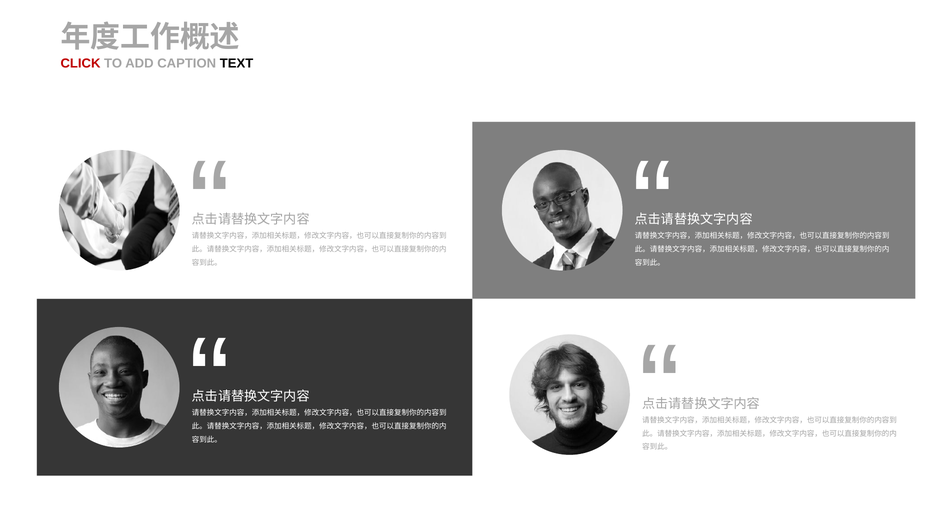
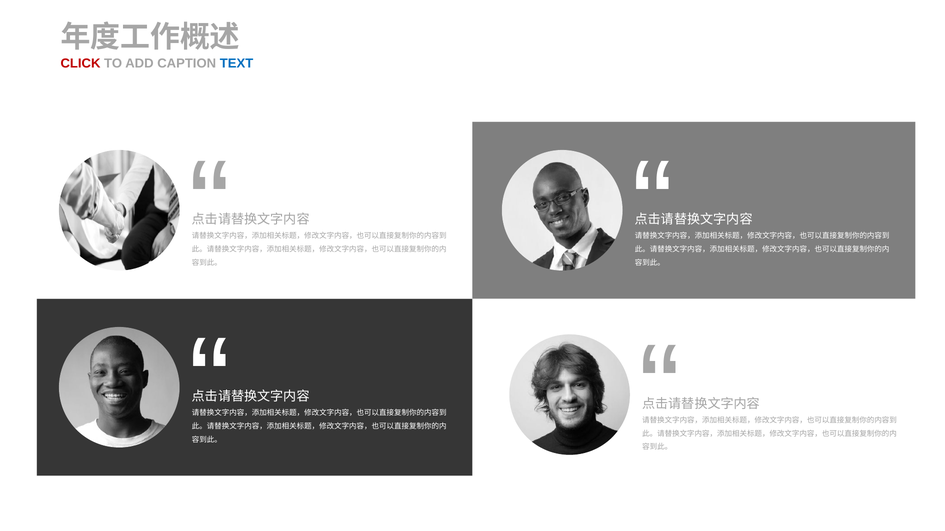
TEXT colour: black -> blue (237, 63)
